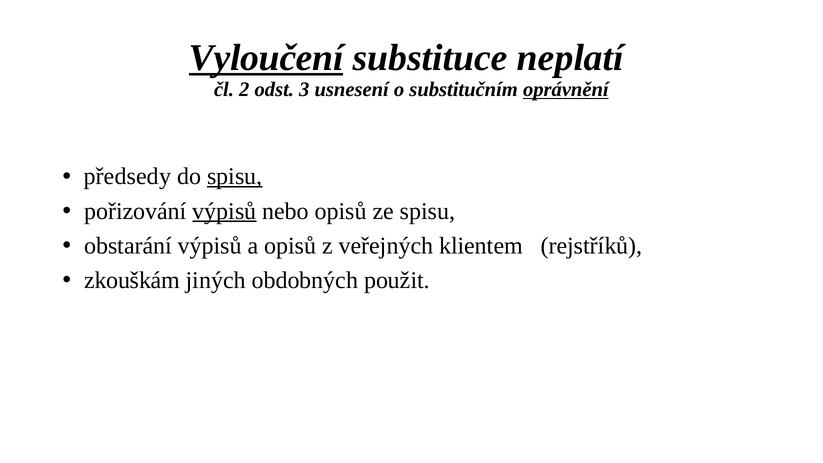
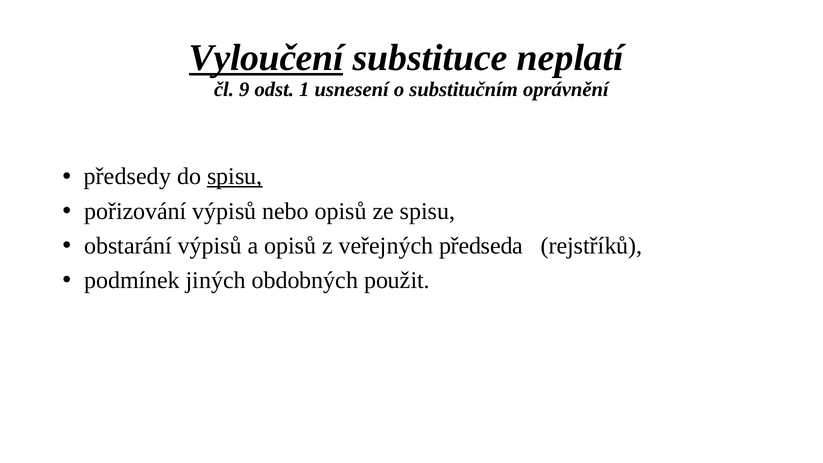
2: 2 -> 9 (244, 90)
3: 3 -> 1 (304, 90)
oprávnění underline: present -> none (566, 90)
výpisů underline: present -> none (224, 211)
klientem: klientem -> předseda (481, 246)
zkouškám: zkouškám -> podmínek (132, 280)
